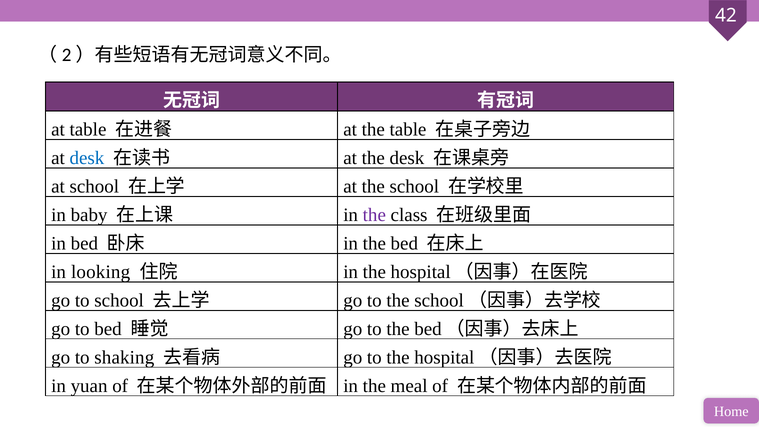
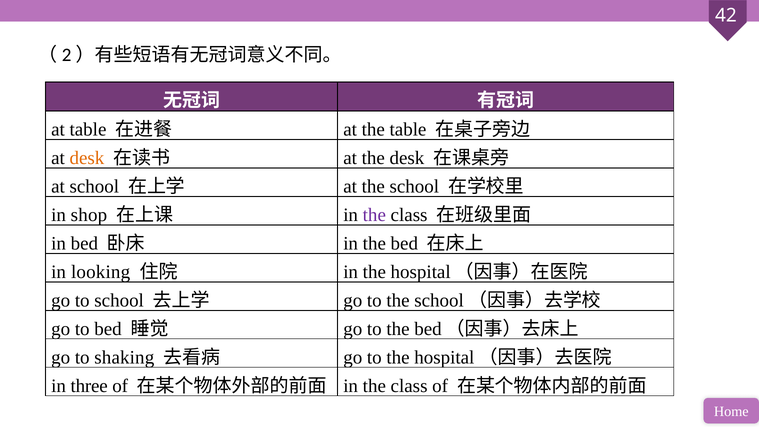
desk colour: blue -> orange (87, 158)
baby: baby -> shop (89, 215)
yuan: yuan -> three (89, 386)
meal: meal -> class (409, 386)
